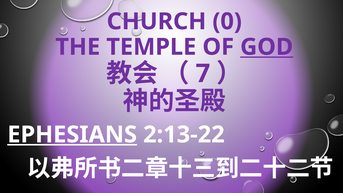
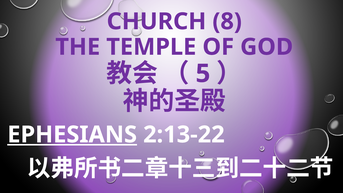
0: 0 -> 8 (227, 21)
GOD underline: present -> none (267, 47)
7: 7 -> 5 (203, 74)
